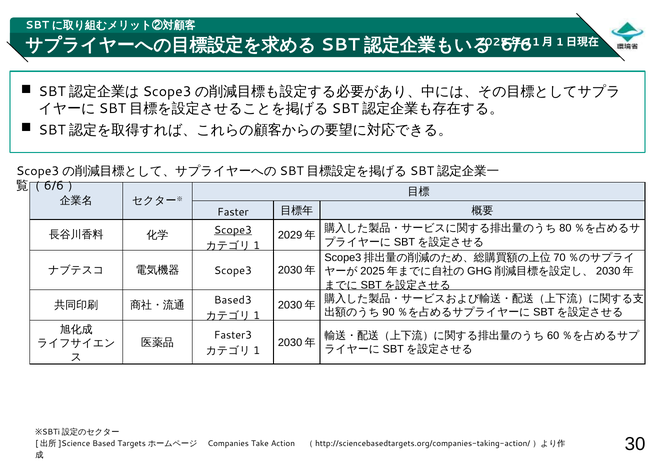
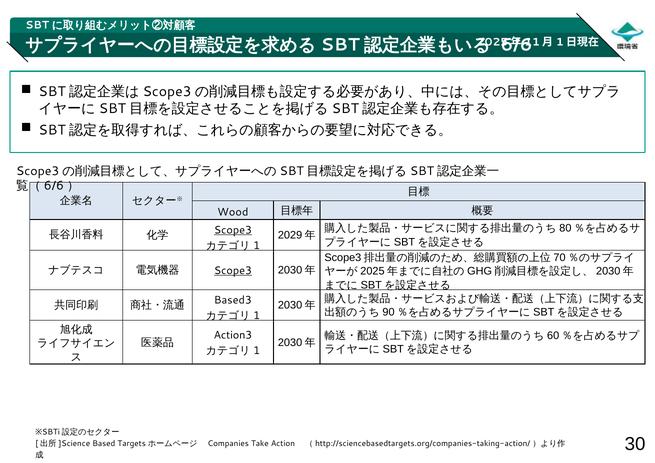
Faster: Faster -> Wood (233, 212)
Scope3 underline: none -> present (233, 271)
Faster3: Faster3 -> Action3 (233, 335)
